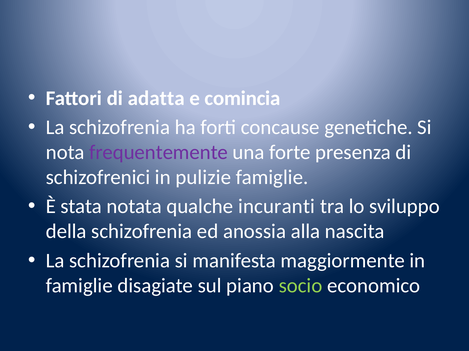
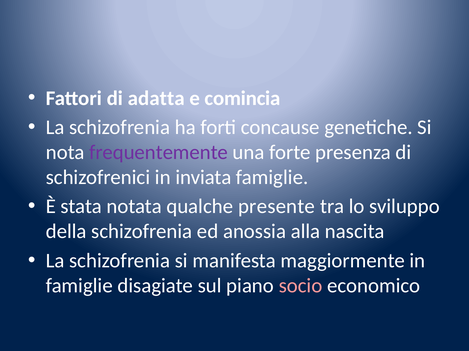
pulizie: pulizie -> inviata (203, 178)
incuranti: incuranti -> presente (277, 207)
socio colour: light green -> pink (301, 286)
